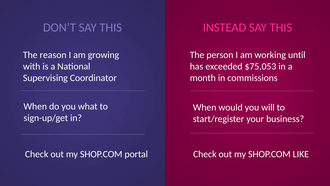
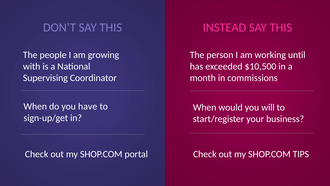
reason: reason -> people (53, 55)
$75,053: $75,053 -> $10,500 (260, 66)
what: what -> have (88, 106)
LIKE: LIKE -> TIPS (301, 154)
